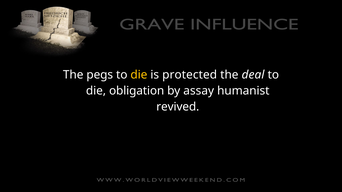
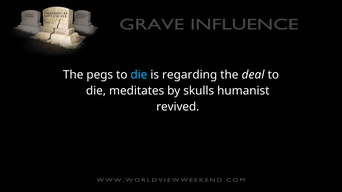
die colour: yellow -> light blue (139, 75)
protected: protected -> regarding (190, 75)
obligation: obligation -> meditates (137, 91)
assay: assay -> skulls (199, 91)
